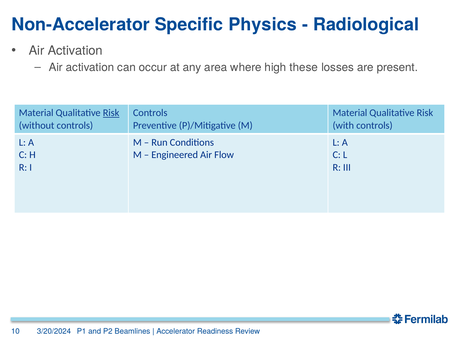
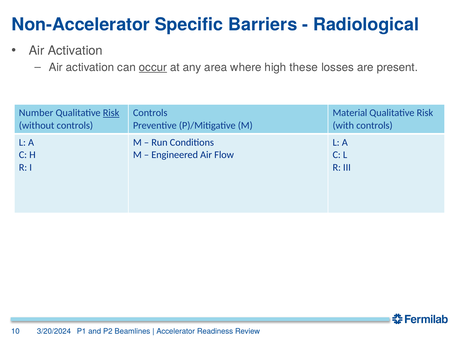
Physics: Physics -> Barriers (263, 25)
occur underline: none -> present (153, 67)
Material: Material -> Number (36, 113)
